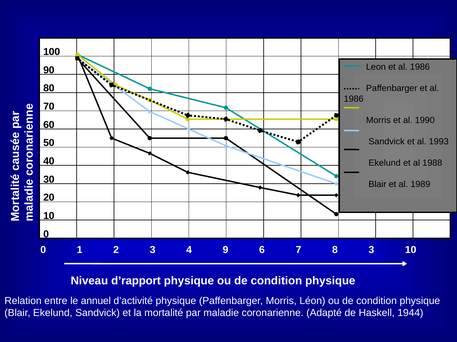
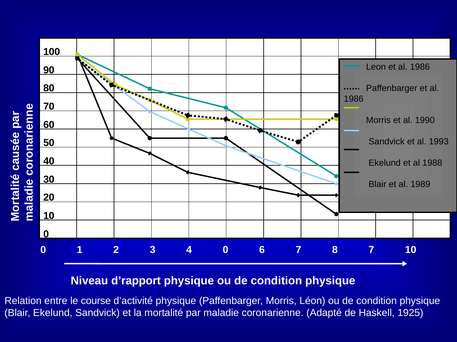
4 9: 9 -> 0 (226, 250)
8 3: 3 -> 7 (371, 250)
annuel: annuel -> course (96, 301)
1944: 1944 -> 1925 (410, 314)
